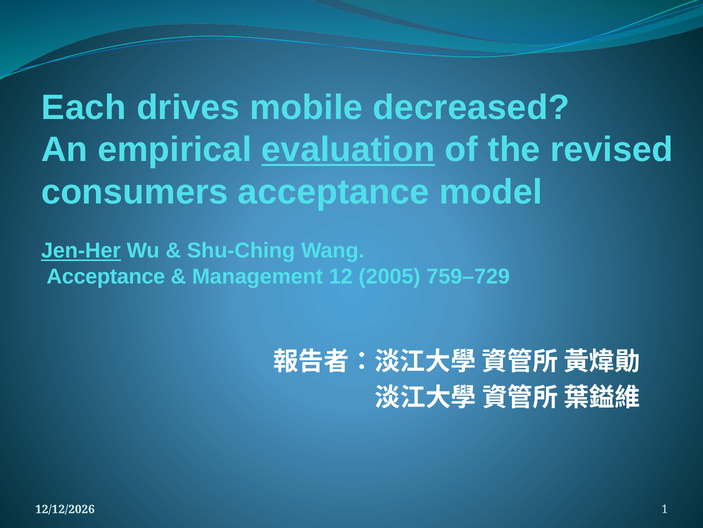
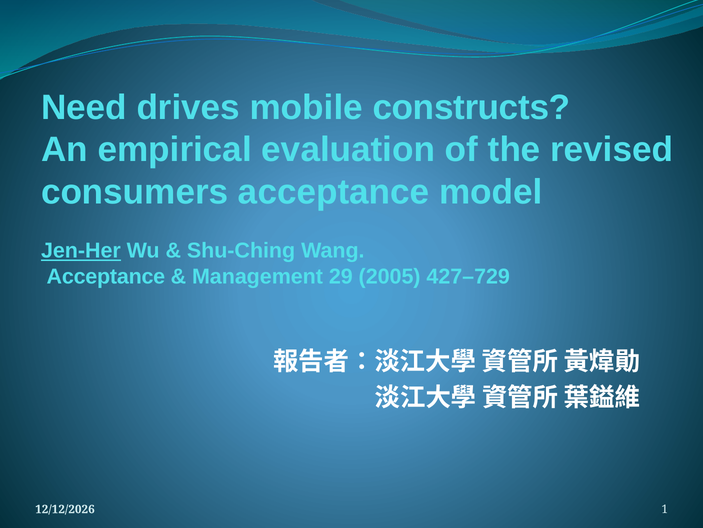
Each: Each -> Need (84, 107)
decreased: decreased -> constructs (471, 107)
evaluation underline: present -> none (348, 150)
12: 12 -> 29 (341, 276)
759–729: 759–729 -> 427–729 (468, 276)
